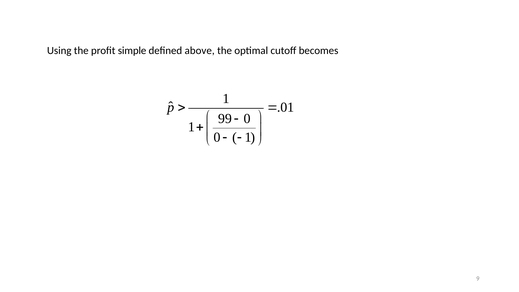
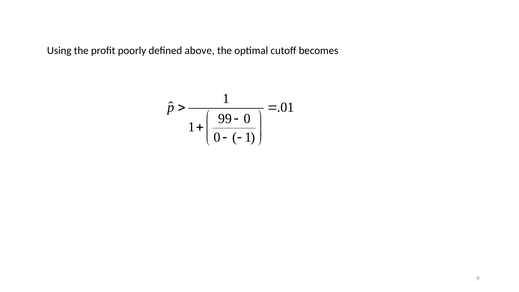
simple: simple -> poorly (132, 51)
